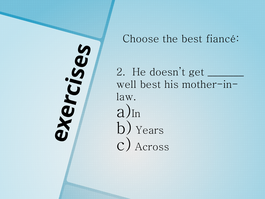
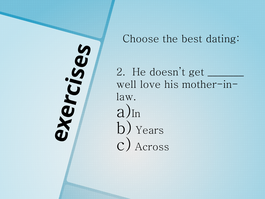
fiancé: fiancé -> dating (223, 39)
well best: best -> love (150, 84)
